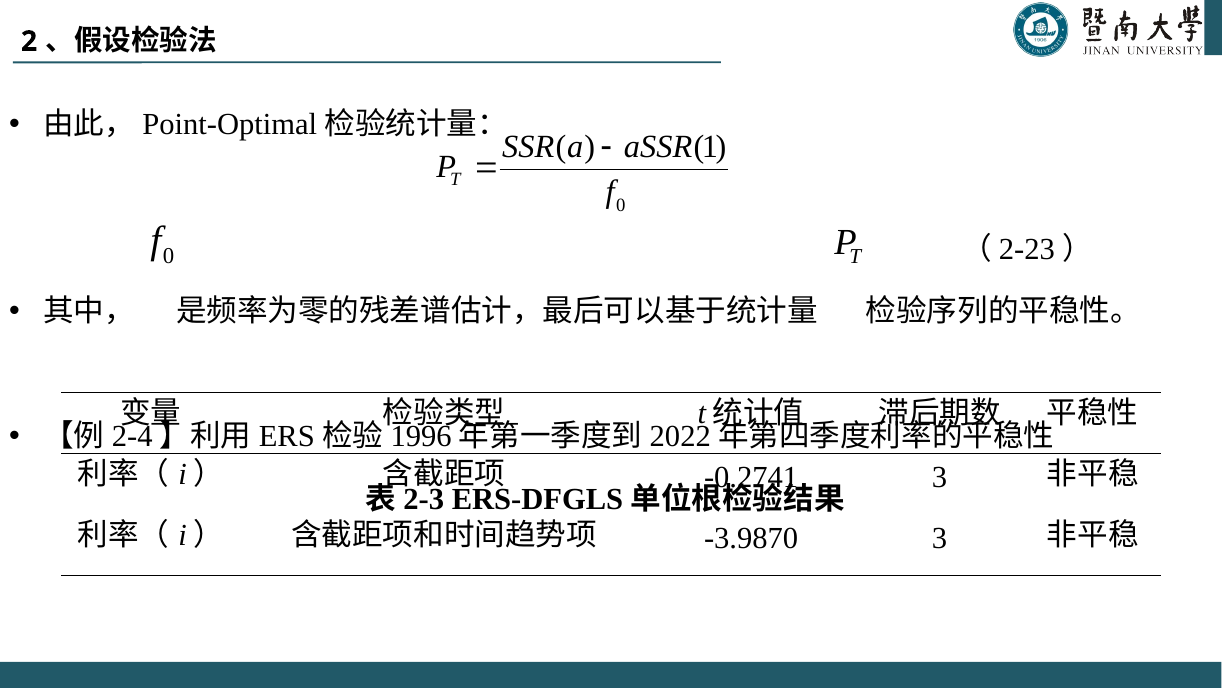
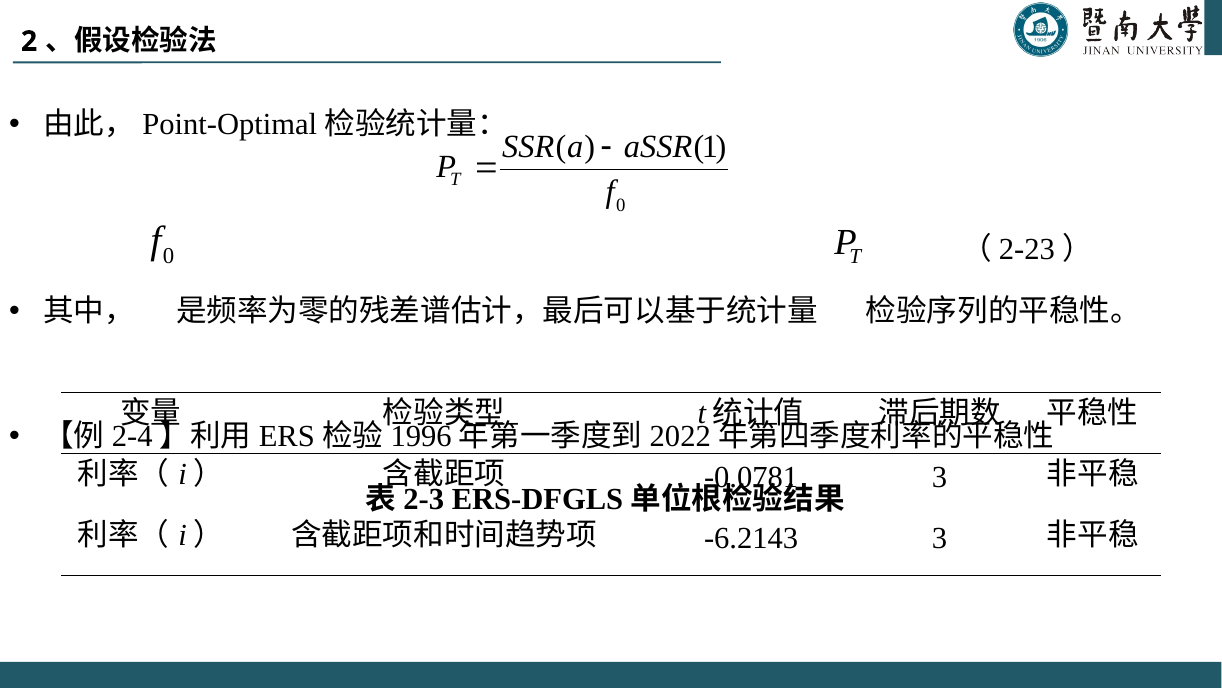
-0.2741: -0.2741 -> -0.0781 (751, 477)
-3.9870: -3.9870 -> -6.2143 (751, 538)
